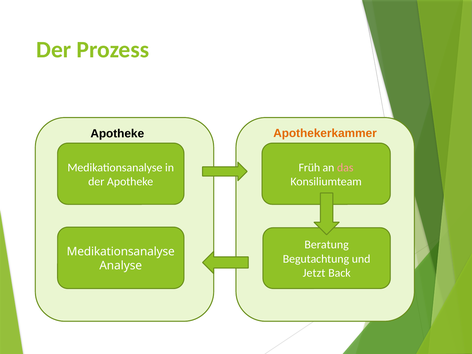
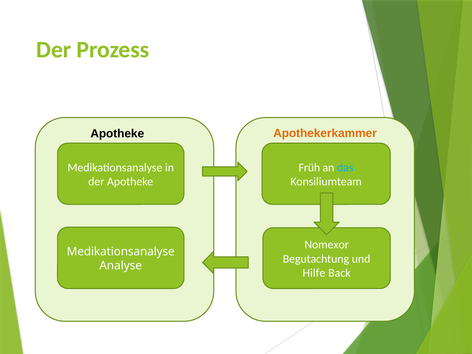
das colour: pink -> light blue (345, 167)
Beratung: Beratung -> Nomexor (327, 245)
Jetzt: Jetzt -> Hilfe (314, 273)
